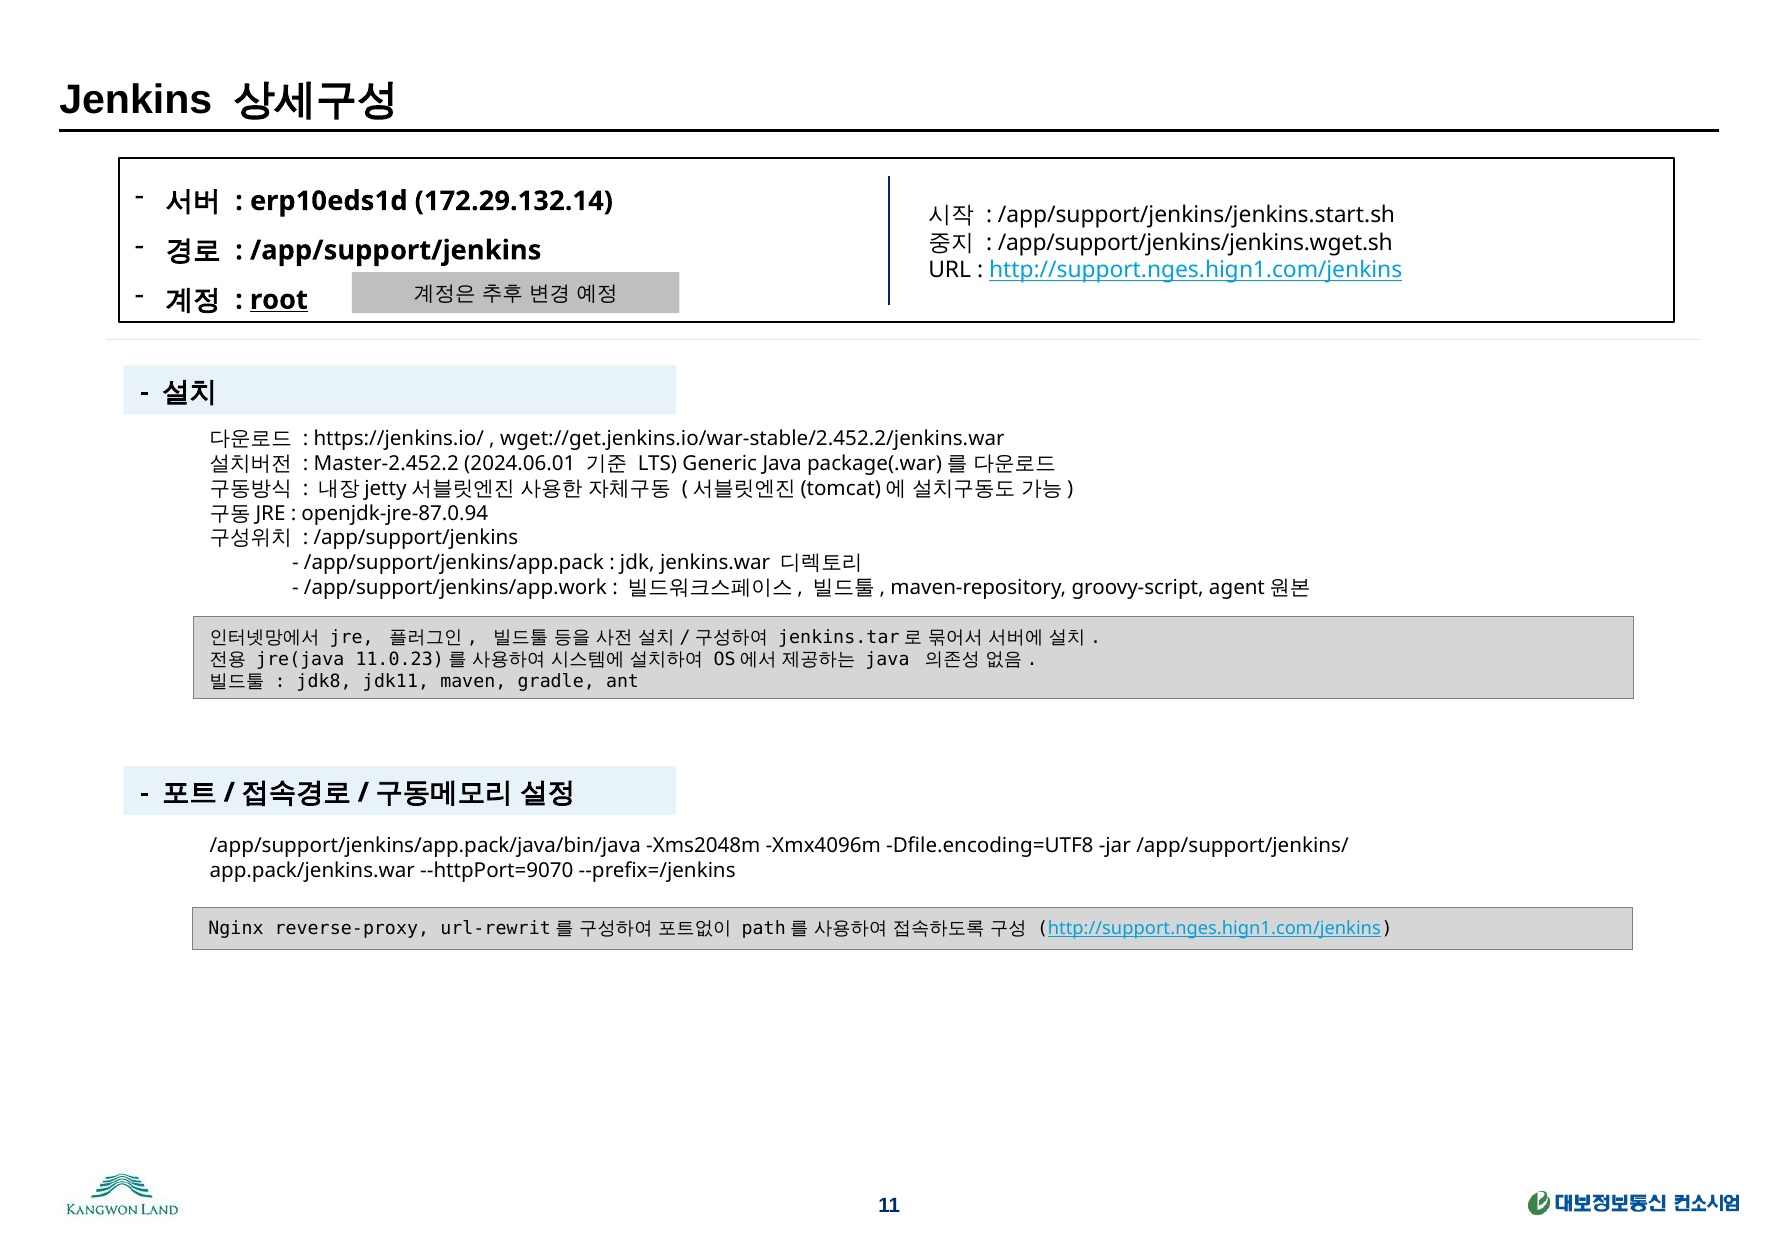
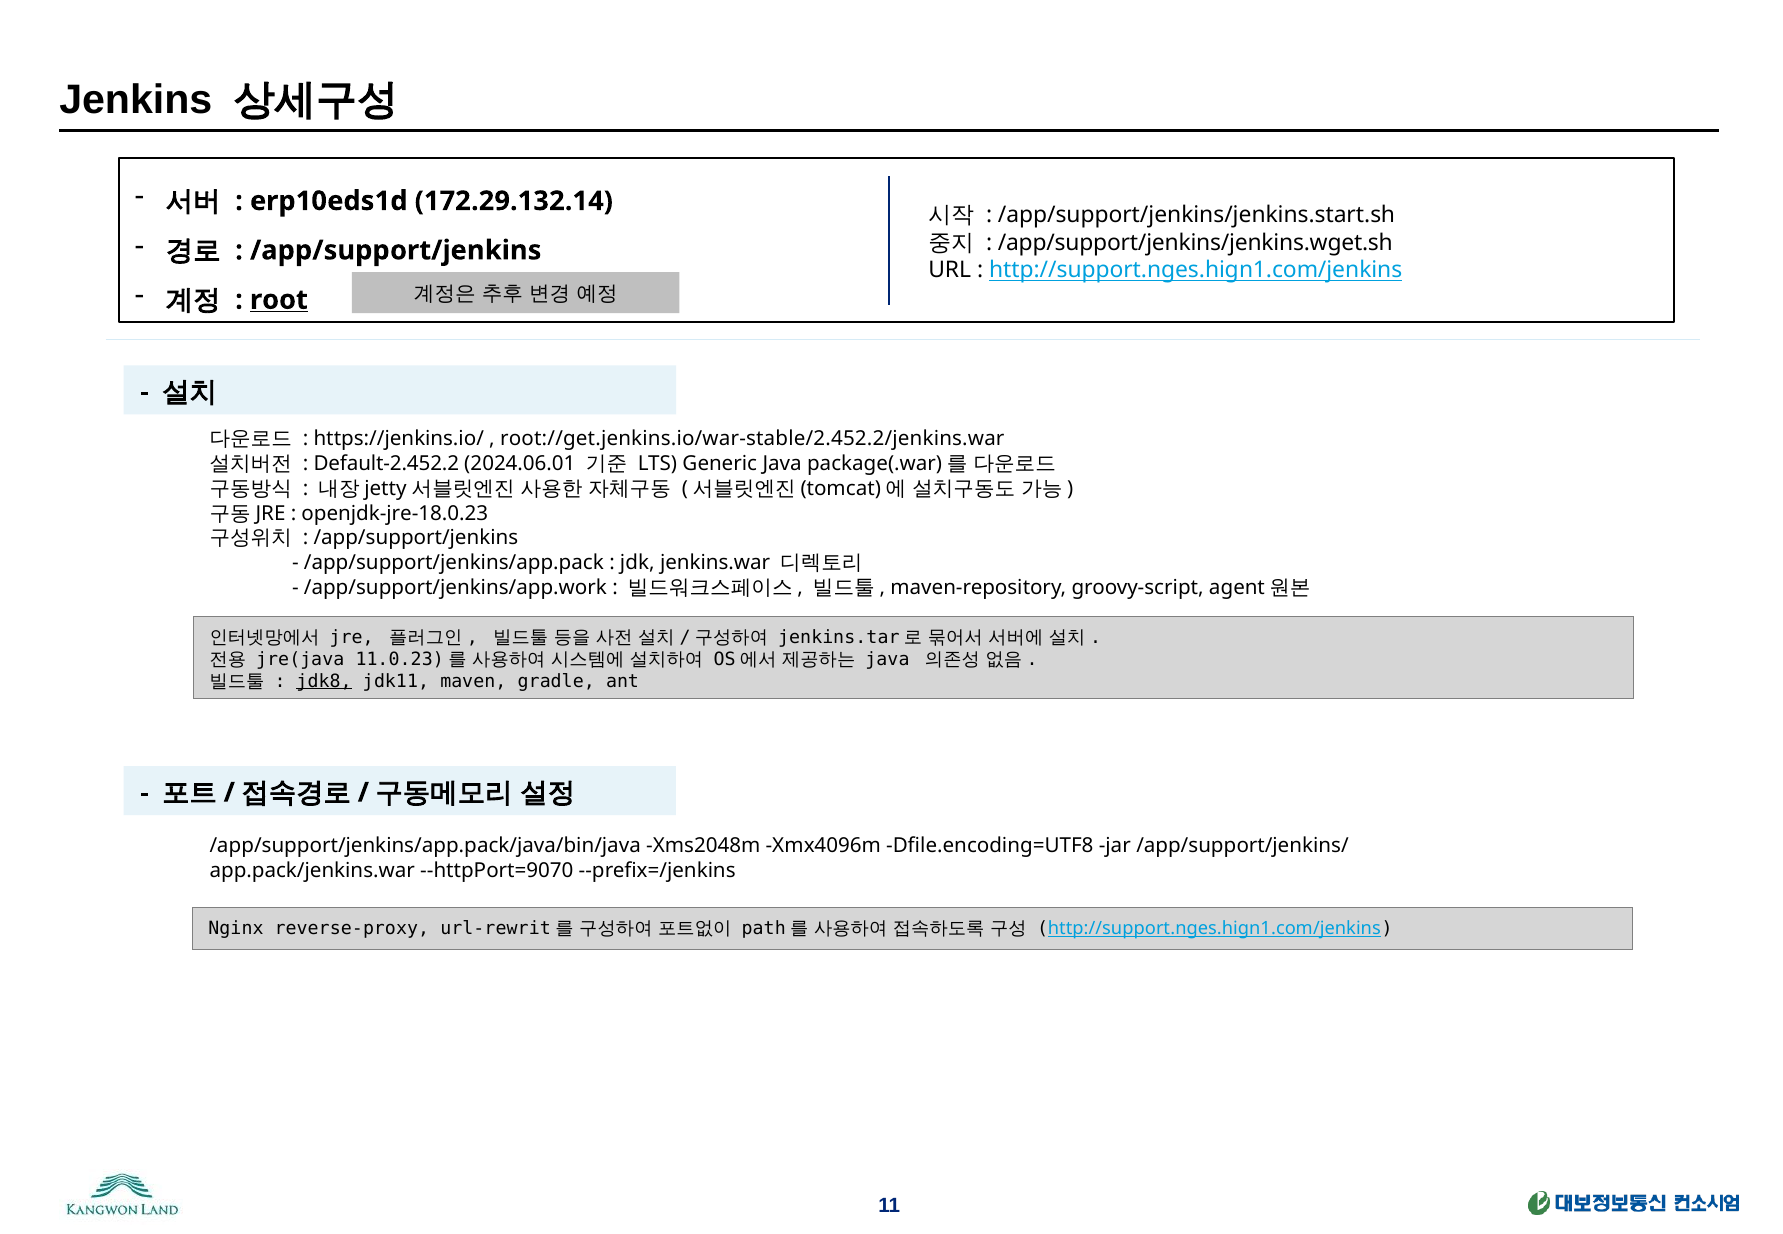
wget://get.jenkins.io/war-stable/2.452.2/jenkins.war: wget://get.jenkins.io/war-stable/2.452.2/jenkins.war -> root://get.jenkins.io/war-stable/2.452.2/jenkins.war (752, 439)
Master-2.452.2: Master-2.452.2 -> Default-2.452.2 (386, 464)
openjdk-jre-87.0.94: openjdk-jre-87.0.94 -> openjdk-jre-18.0.23 (395, 514)
jdk8 underline: none -> present (324, 681)
